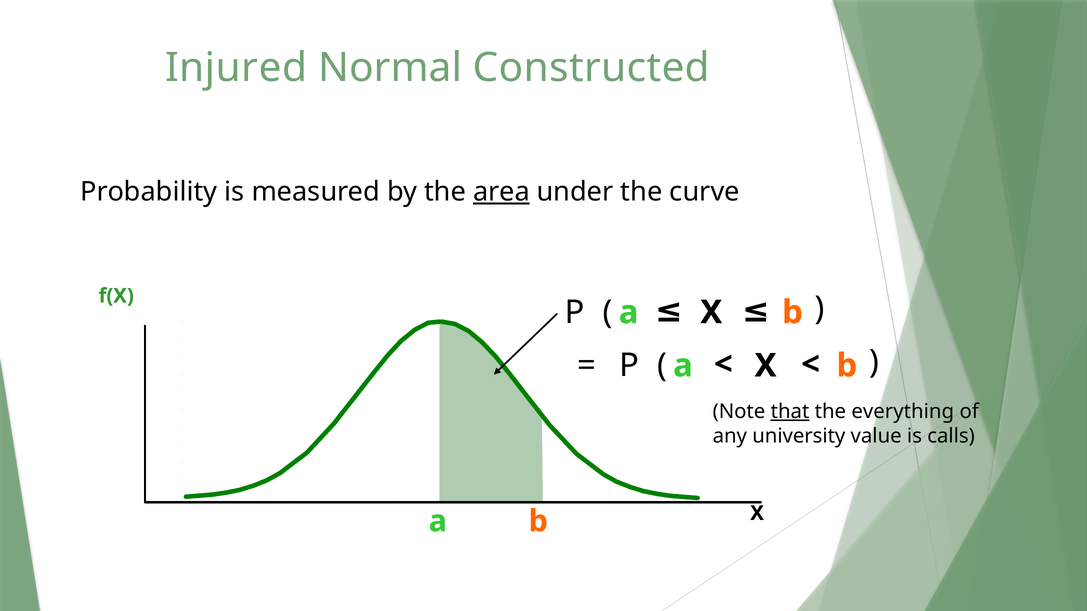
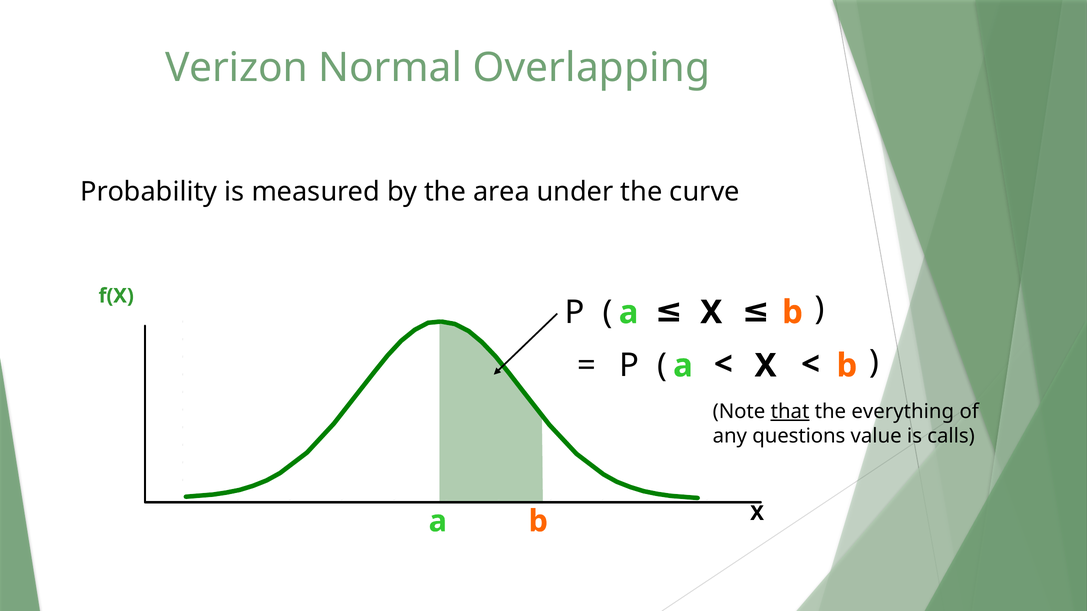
Injured: Injured -> Verizon (236, 68)
Constructed: Constructed -> Overlapping (591, 68)
area underline: present -> none (501, 192)
university: university -> questions (799, 436)
